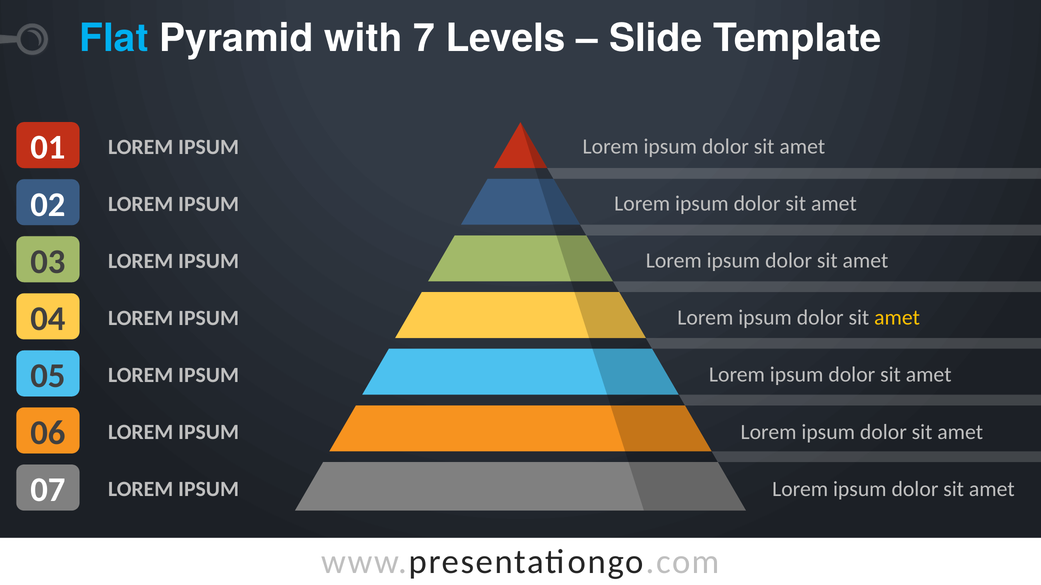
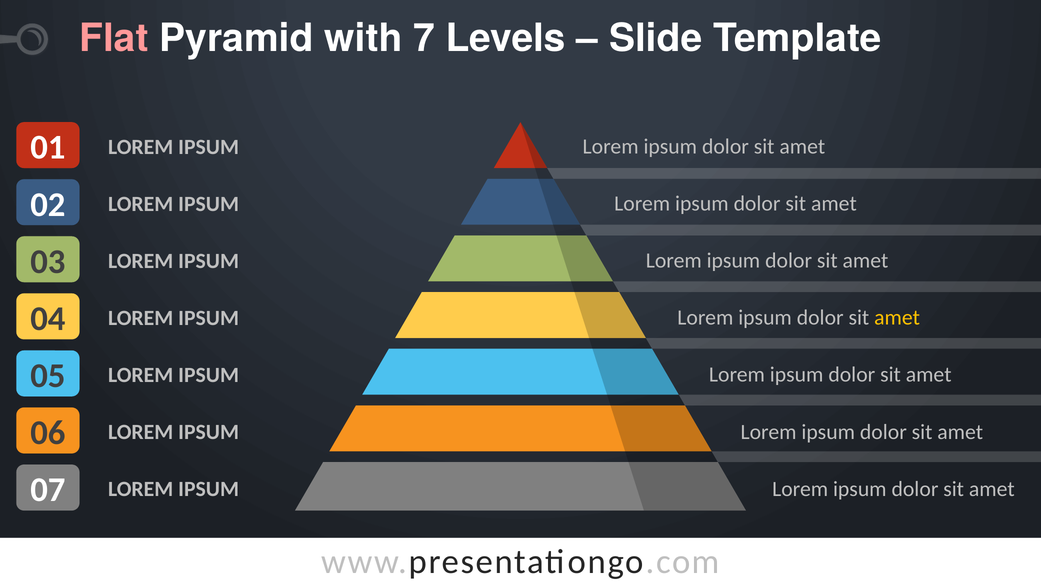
Flat colour: light blue -> pink (114, 39)
